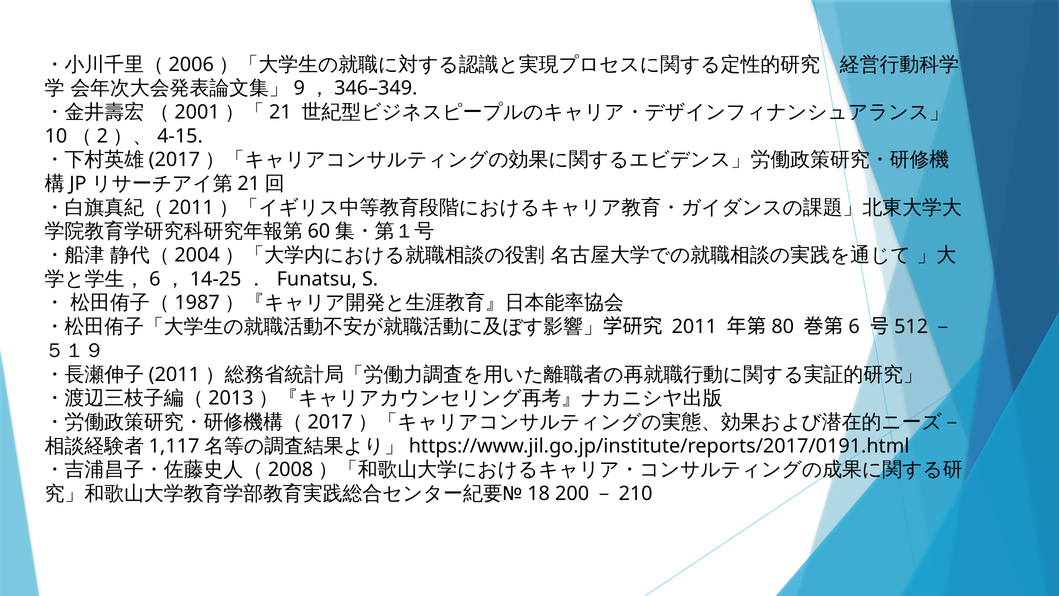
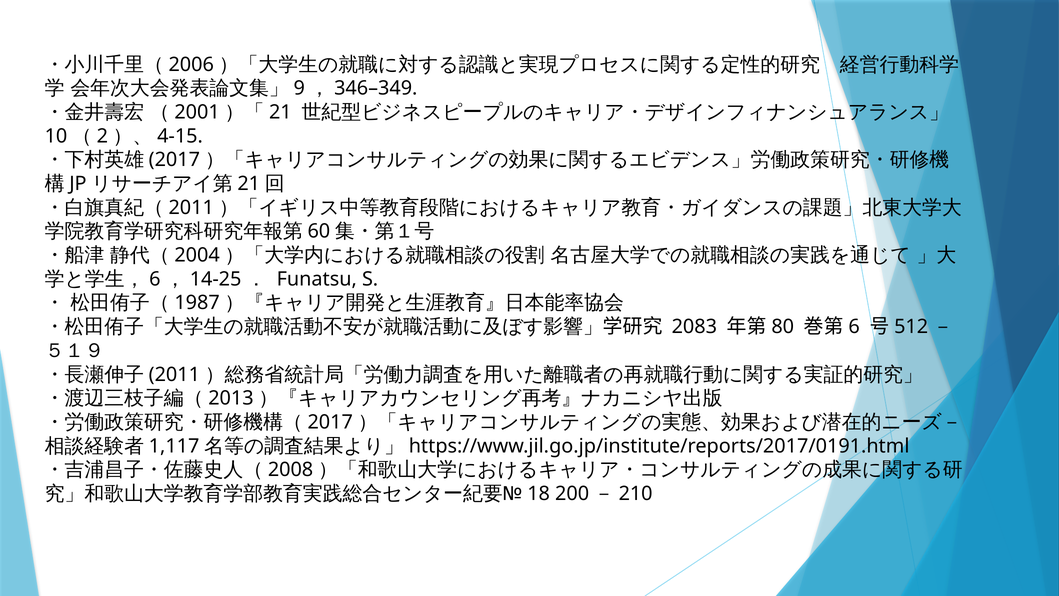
2011: 2011 -> 2083 (694, 327)
